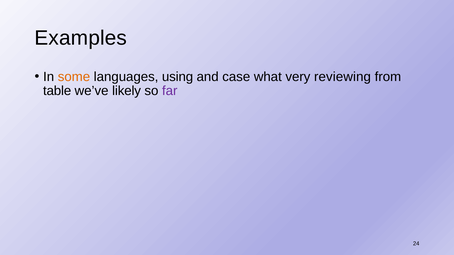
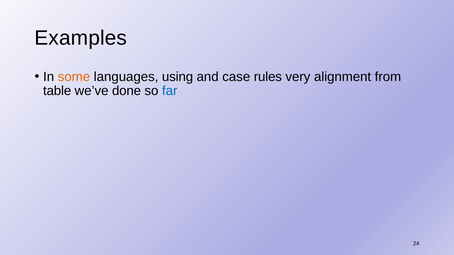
what: what -> rules (268, 77)
reviewing: reviewing -> alignment (343, 77)
likely: likely -> done (127, 91)
far colour: purple -> blue (170, 91)
